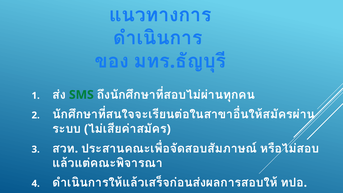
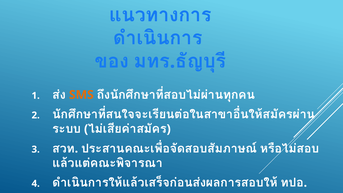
SMS colour: green -> orange (81, 95)
